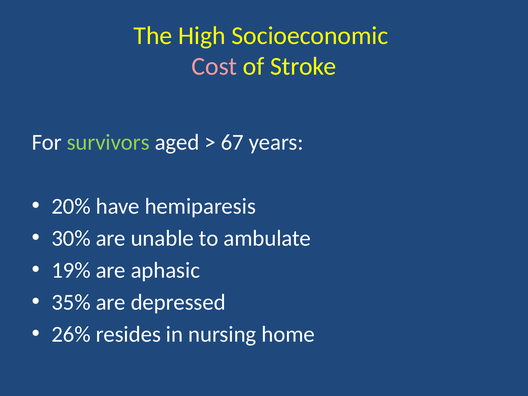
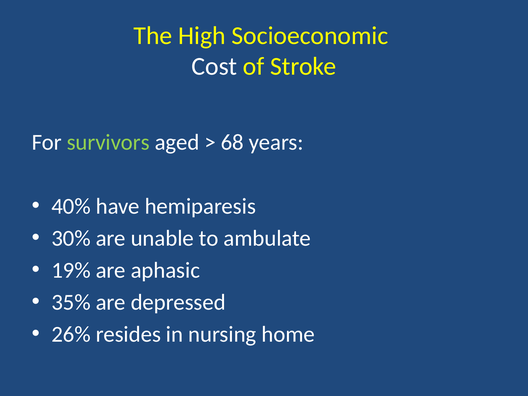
Cost colour: pink -> white (214, 66)
67: 67 -> 68 (232, 142)
20%: 20% -> 40% (71, 206)
